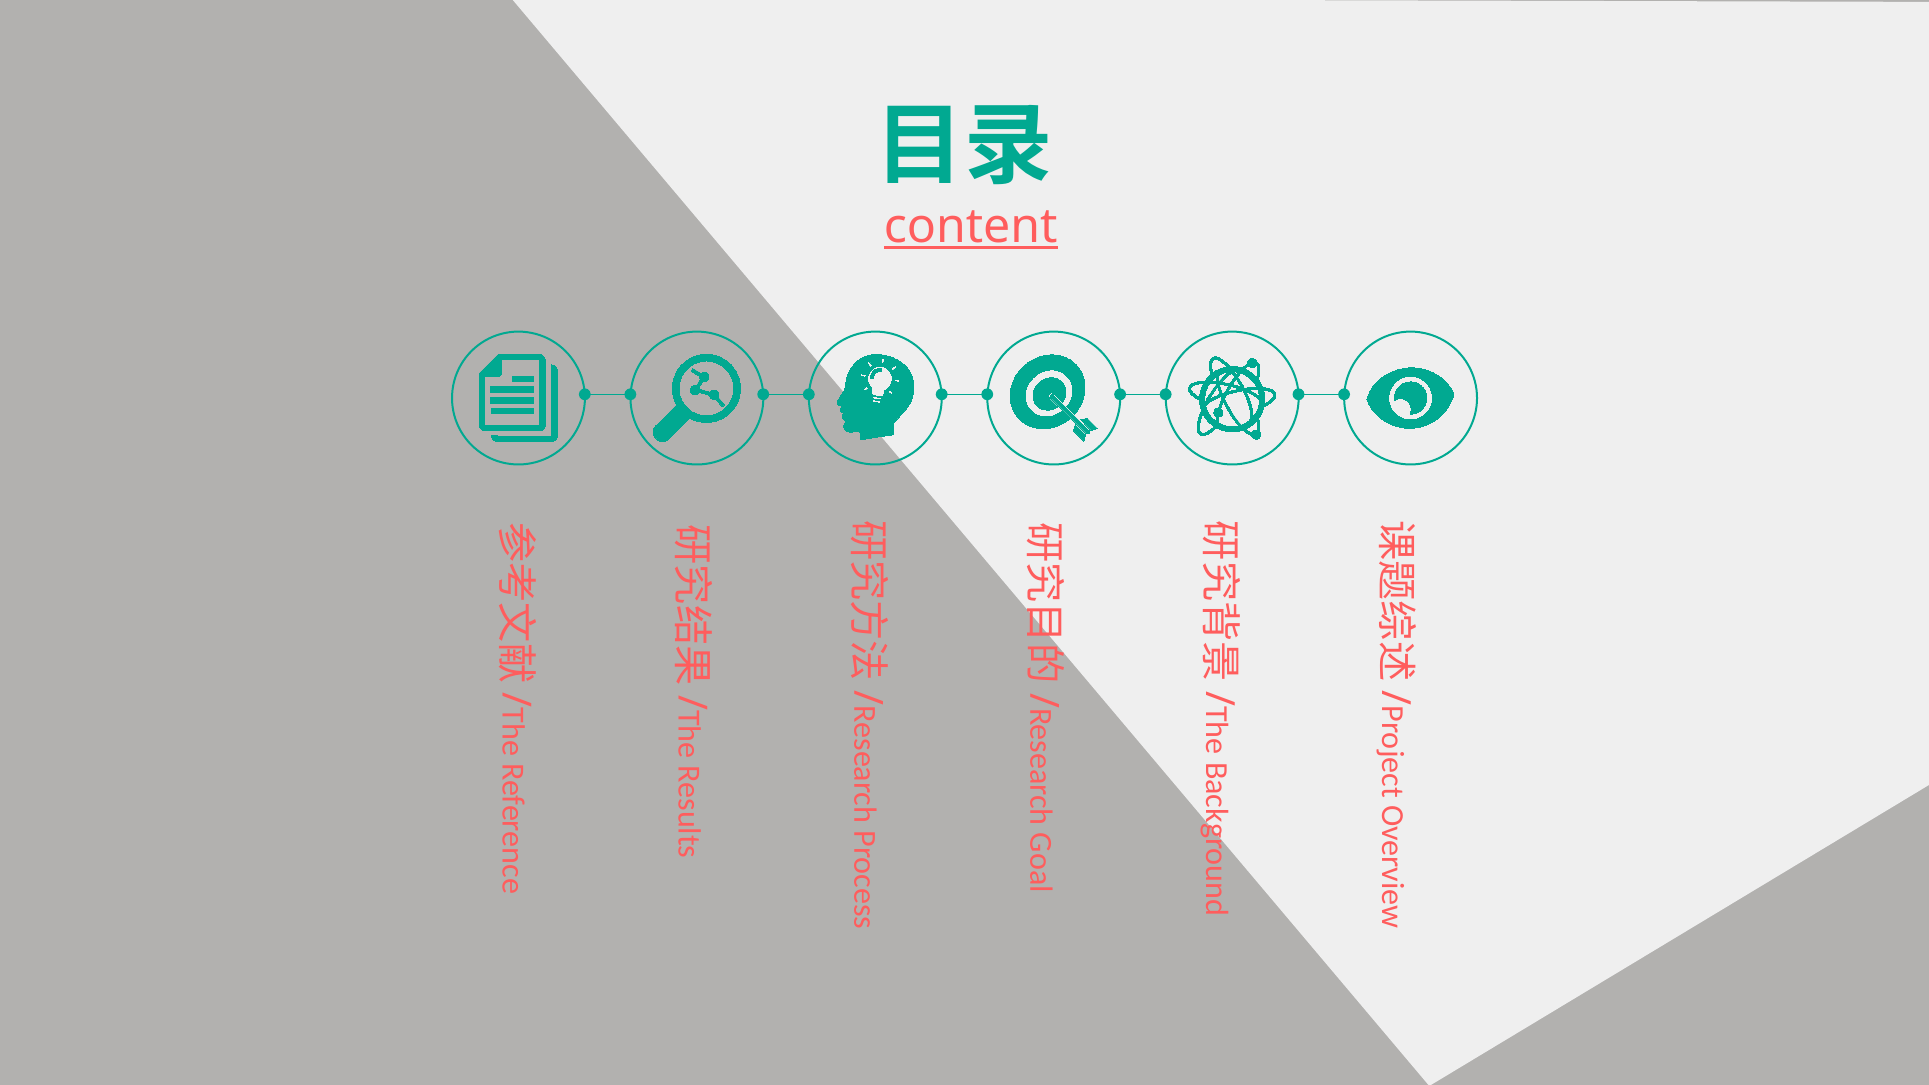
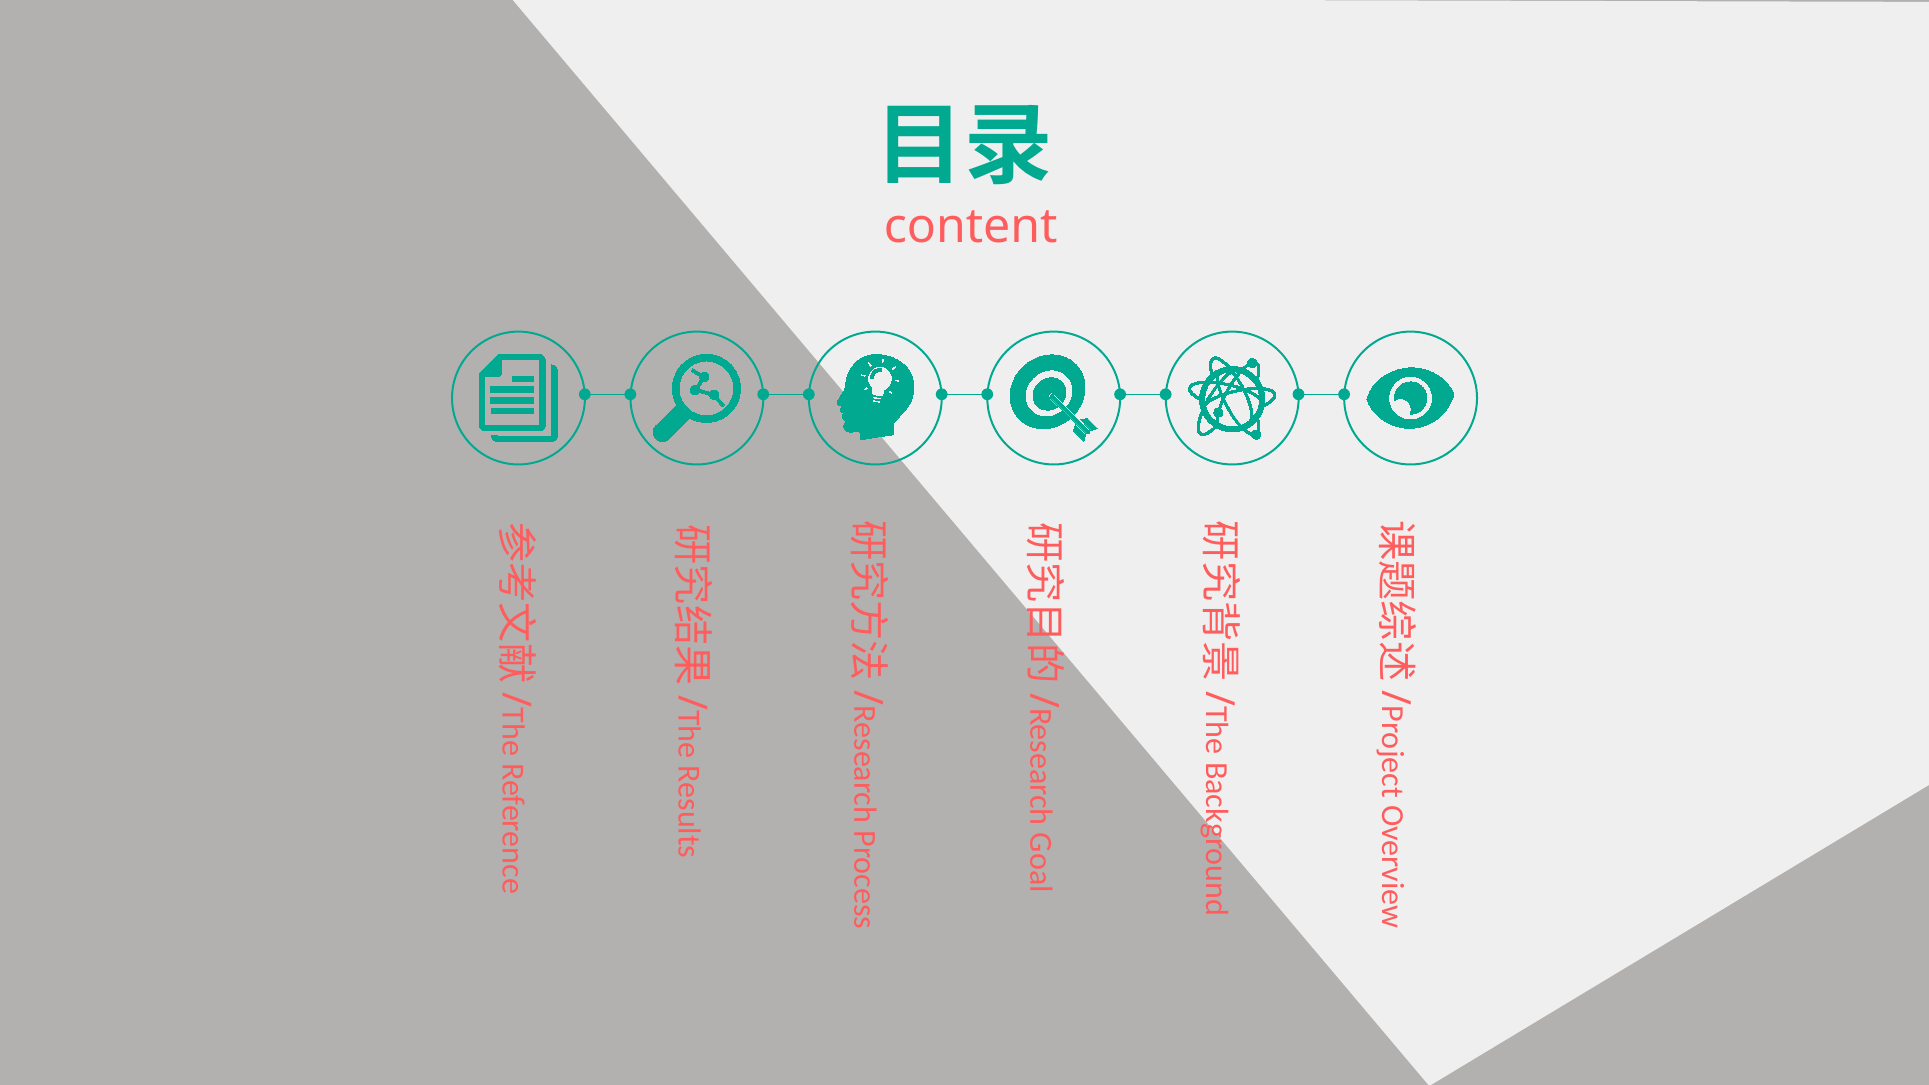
content underline: present -> none (971, 227)
